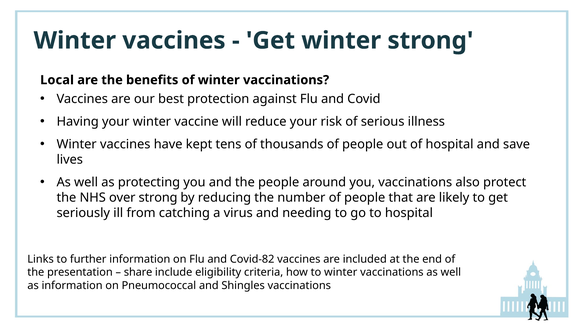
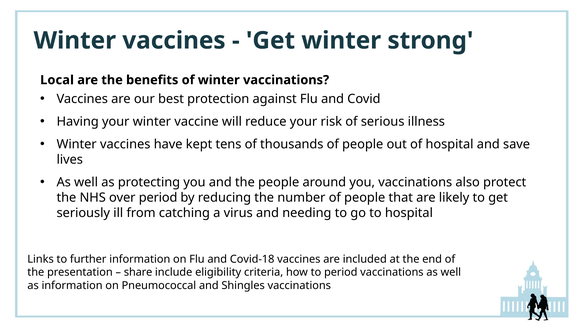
over strong: strong -> period (158, 197)
Covid-82: Covid-82 -> Covid-18 (252, 259)
to winter: winter -> period (341, 272)
